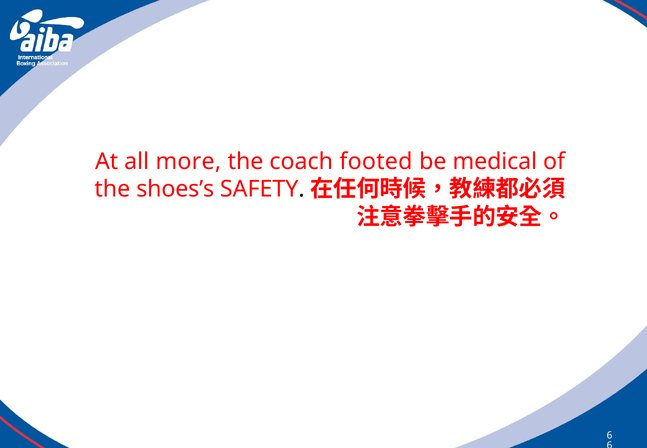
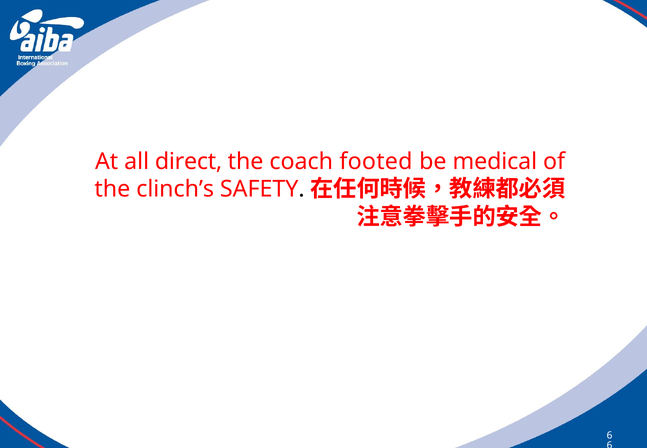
more: more -> direct (189, 161)
shoes’s: shoes’s -> clinch’s (175, 189)
